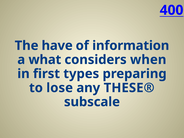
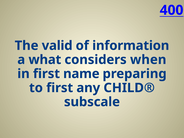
have: have -> valid (57, 46)
types: types -> name (81, 74)
to lose: lose -> first (60, 88)
THESE®: THESE® -> CHILD® (129, 88)
